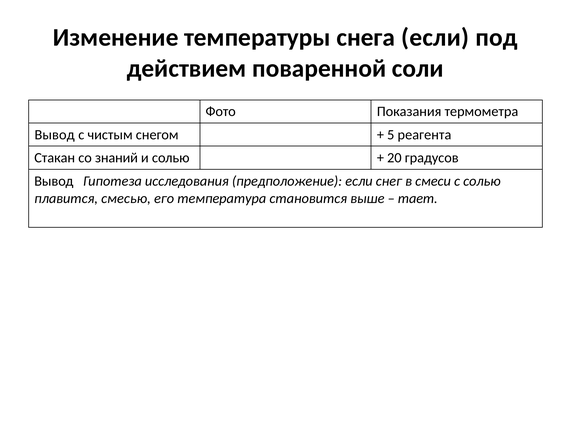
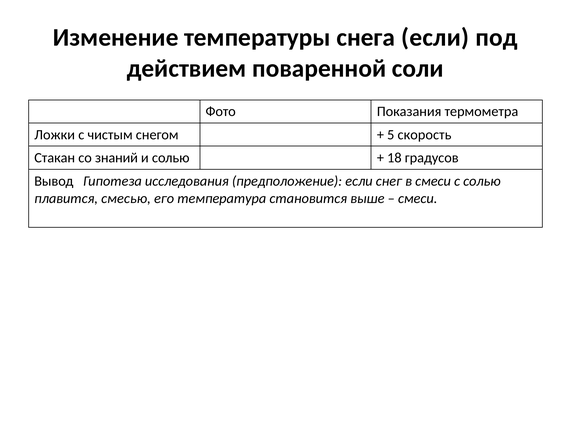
Вывод: Вывод -> Ложки (55, 135)
реагента: реагента -> скорость (424, 135)
20: 20 -> 18 (394, 158)
тает: тает -> смеси (418, 199)
